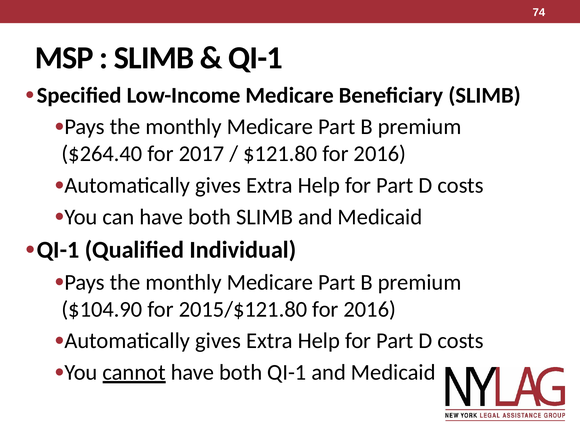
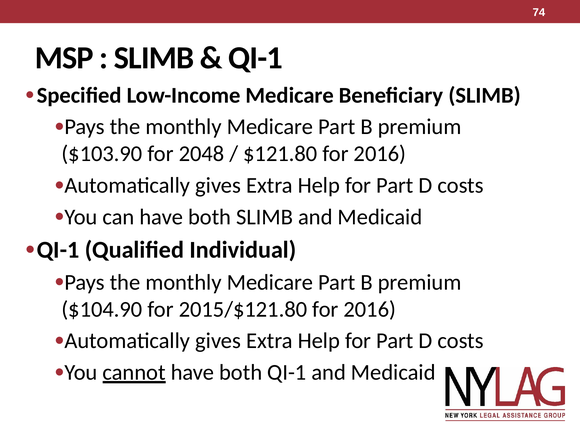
$264.40: $264.40 -> $103.90 (102, 154)
2017: 2017 -> 2048 (201, 154)
